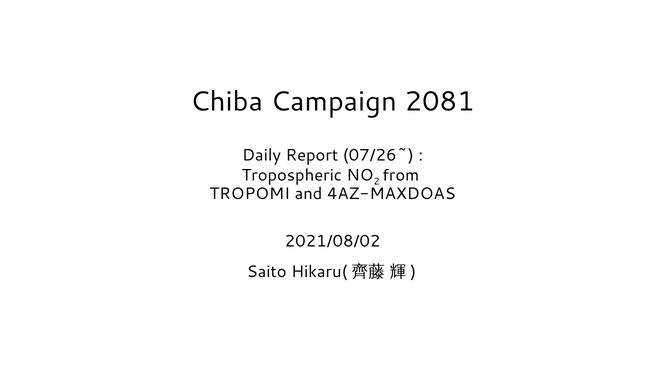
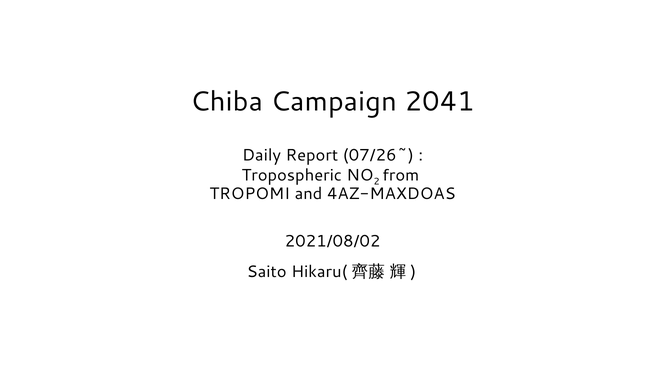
2081: 2081 -> 2041 (440, 102)
